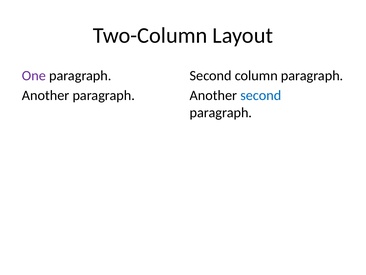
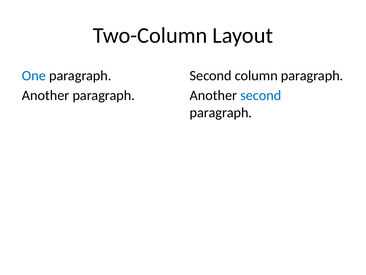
One colour: purple -> blue (34, 75)
